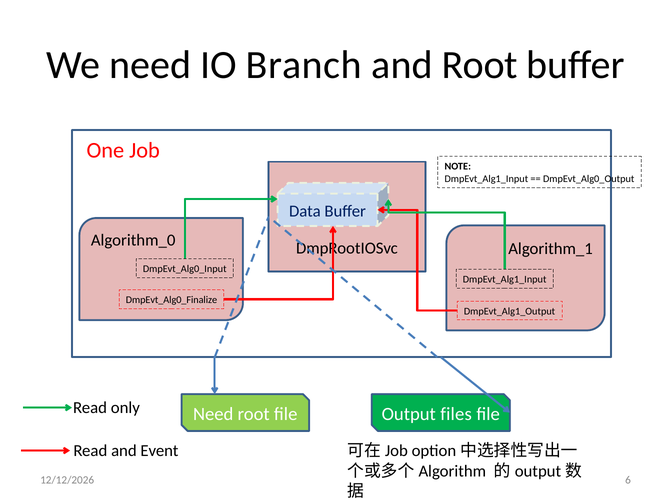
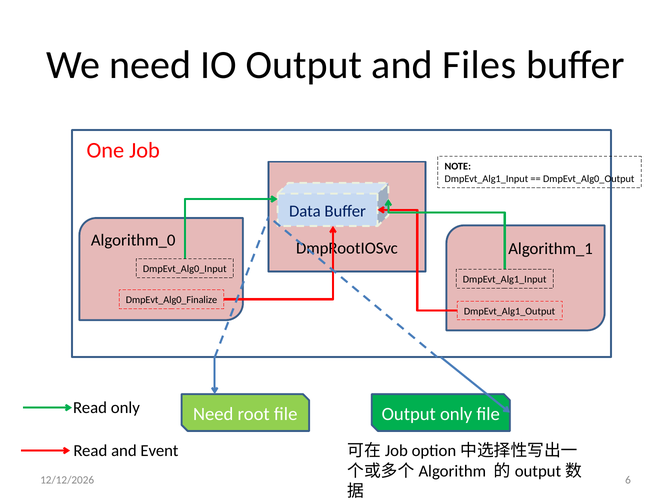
IO Branch: Branch -> Output (304, 65)
and Root: Root -> Files (479, 65)
Output files: files -> only (456, 414)
